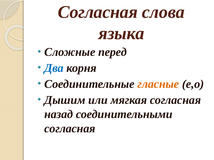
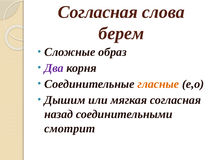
языка: языка -> берем (121, 34)
перед: перед -> образ (113, 52)
Два colour: blue -> purple (54, 68)
согласная: согласная -> смотрит (70, 129)
